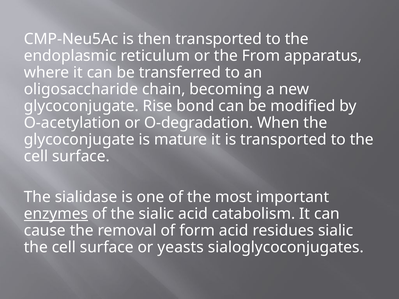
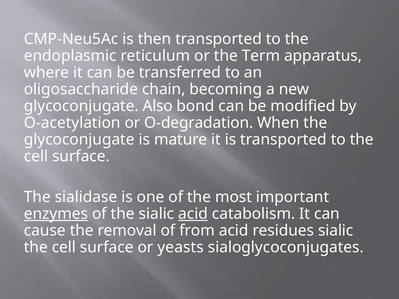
From: From -> Term (261, 56)
Rise: Rise -> Also (158, 106)
acid underline: none -> present (193, 214)
form: form -> from (197, 231)
